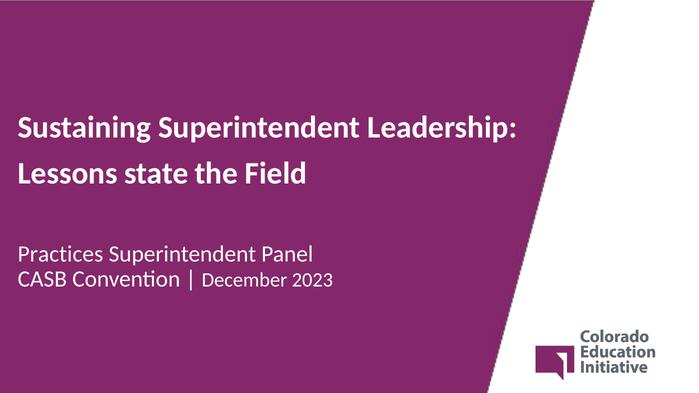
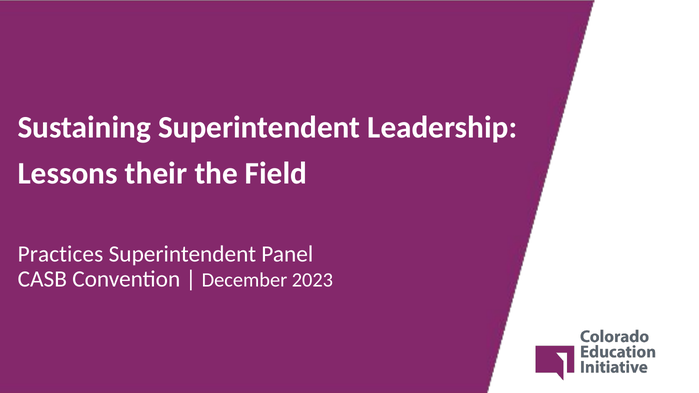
state: state -> their (156, 174)
